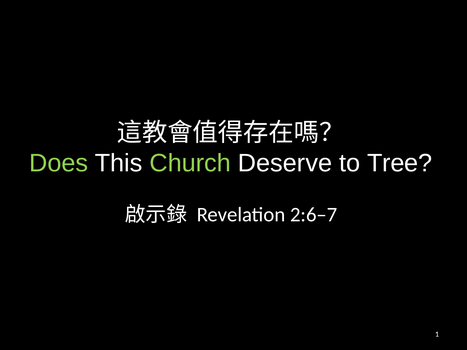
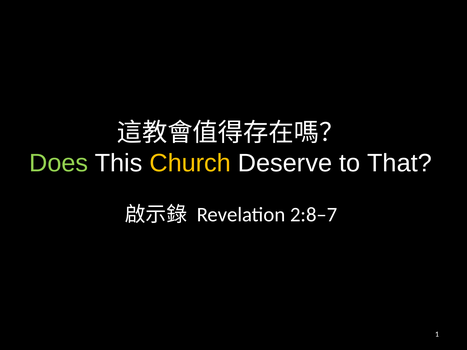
Church colour: light green -> yellow (190, 163)
Tree: Tree -> That (400, 163)
2:6–7: 2:6–7 -> 2:8–7 (314, 215)
